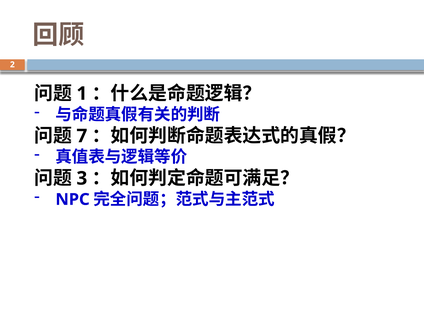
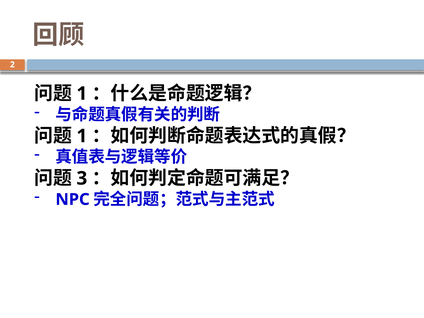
7: 7 -> 1 (82, 136)
